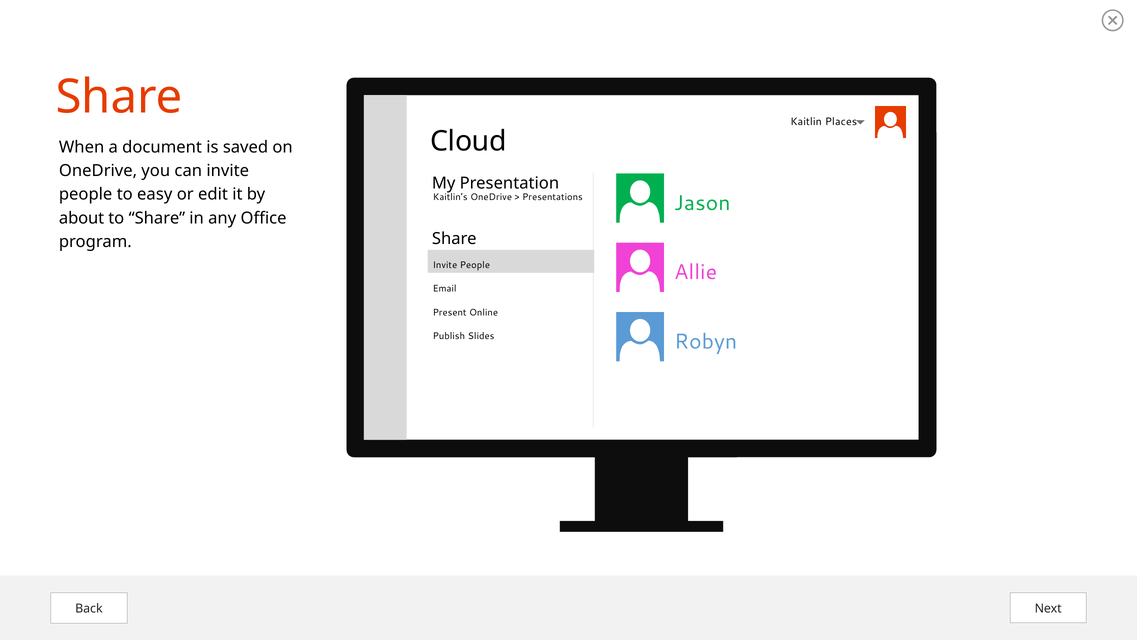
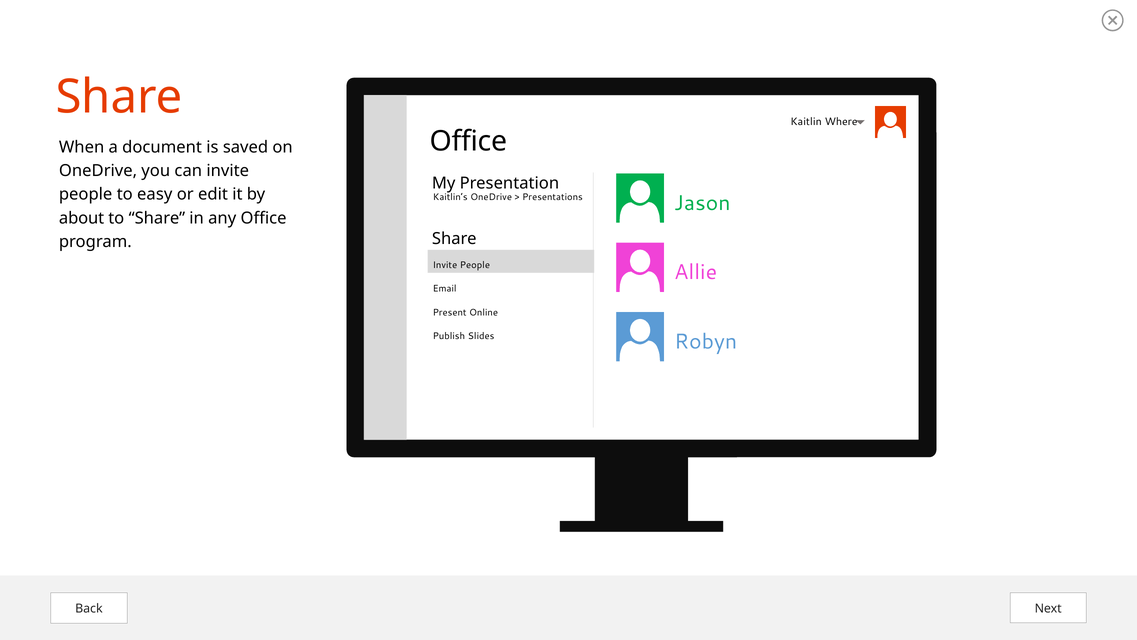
Places: Places -> Where (841, 122)
Cloud: Cloud -> Office (469, 141)
